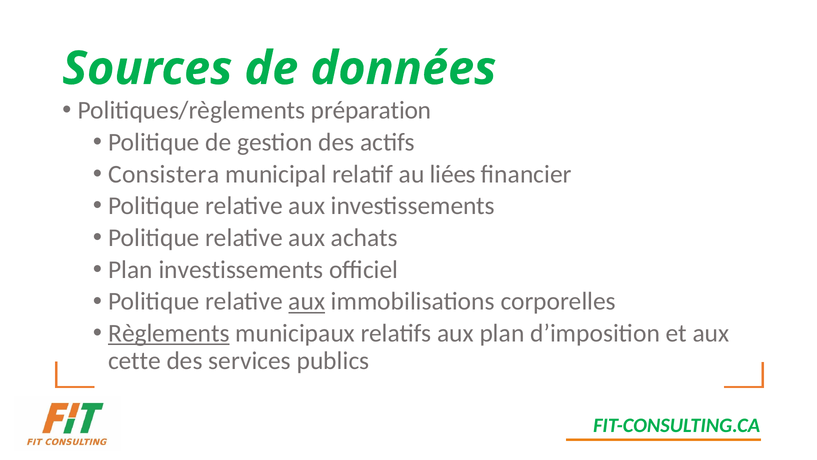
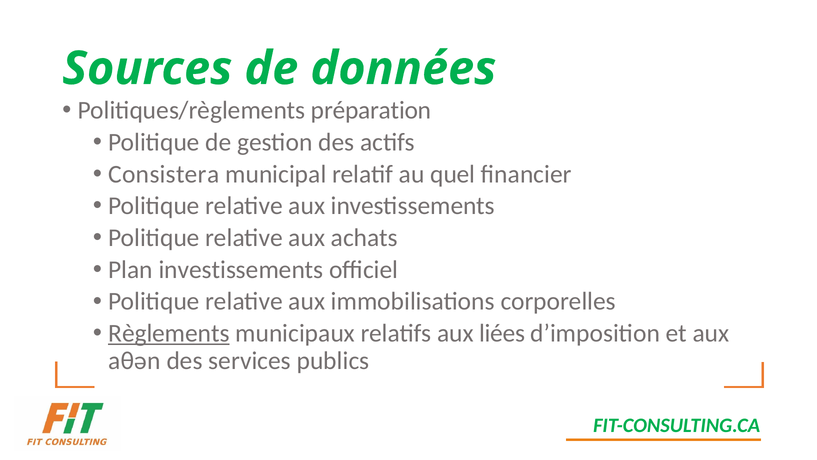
liées: liées -> quel (453, 174)
aux underline: present -> none (307, 301)
aux plan: plan -> liées (502, 333)
cette: cette -> aθən (134, 361)
